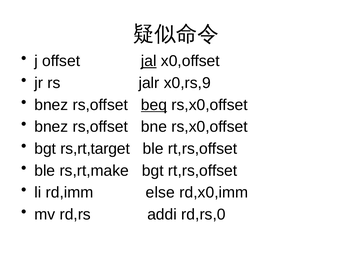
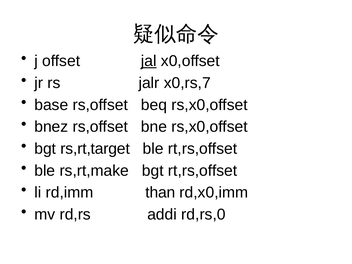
x0,rs,9: x0,rs,9 -> x0,rs,7 (187, 83)
bnez: bnez -> base (51, 105)
beq underline: present -> none (154, 105)
else: else -> than (160, 193)
